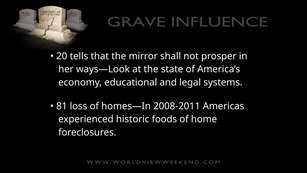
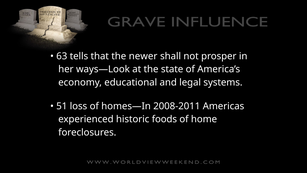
20: 20 -> 63 (62, 56)
mirror: mirror -> newer (143, 56)
81: 81 -> 51 (62, 106)
